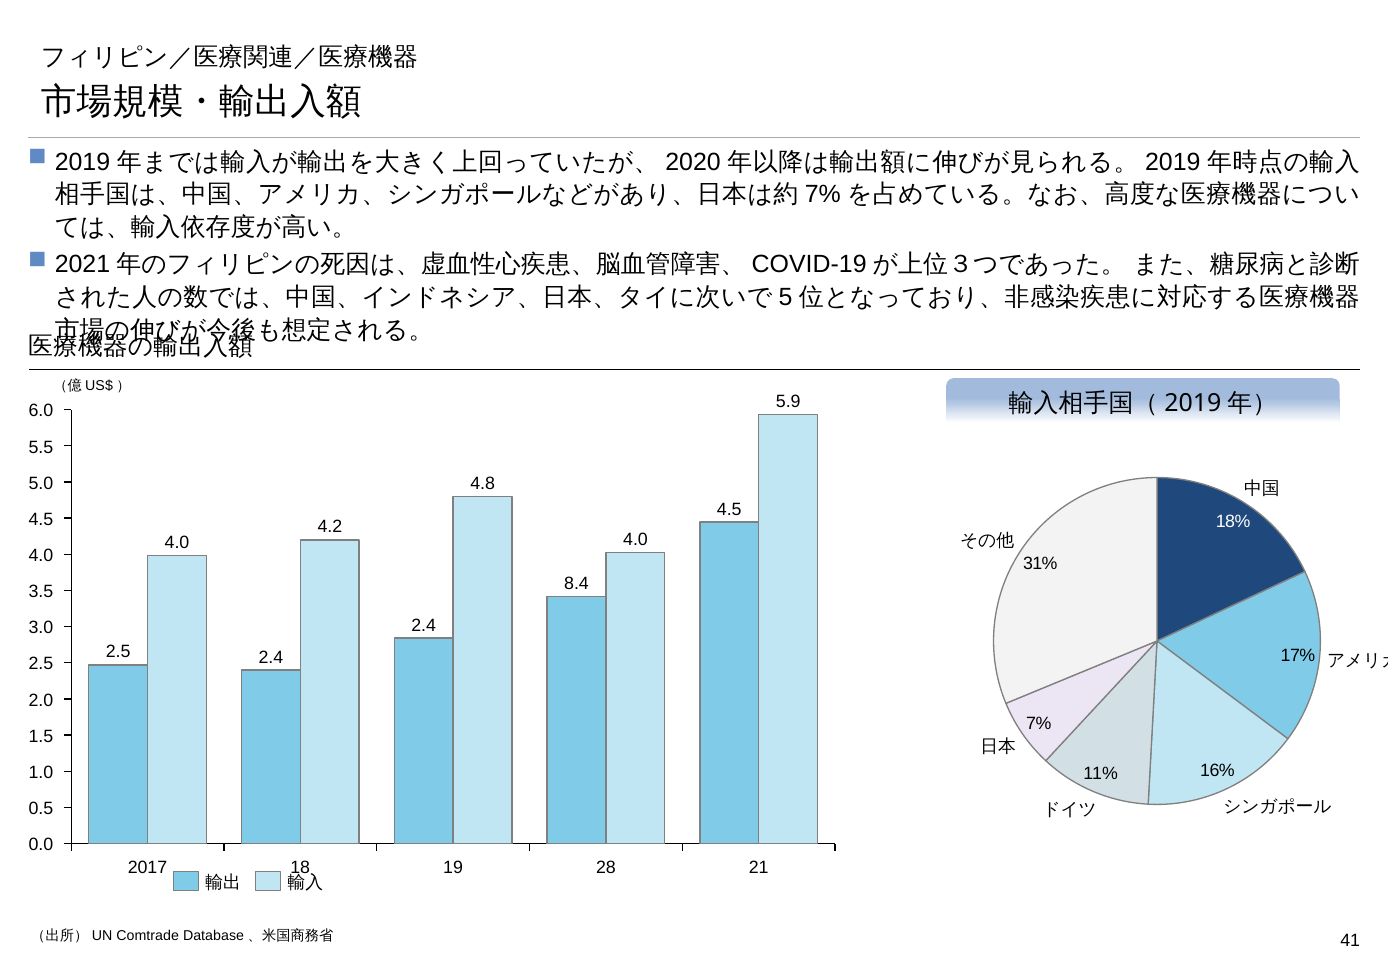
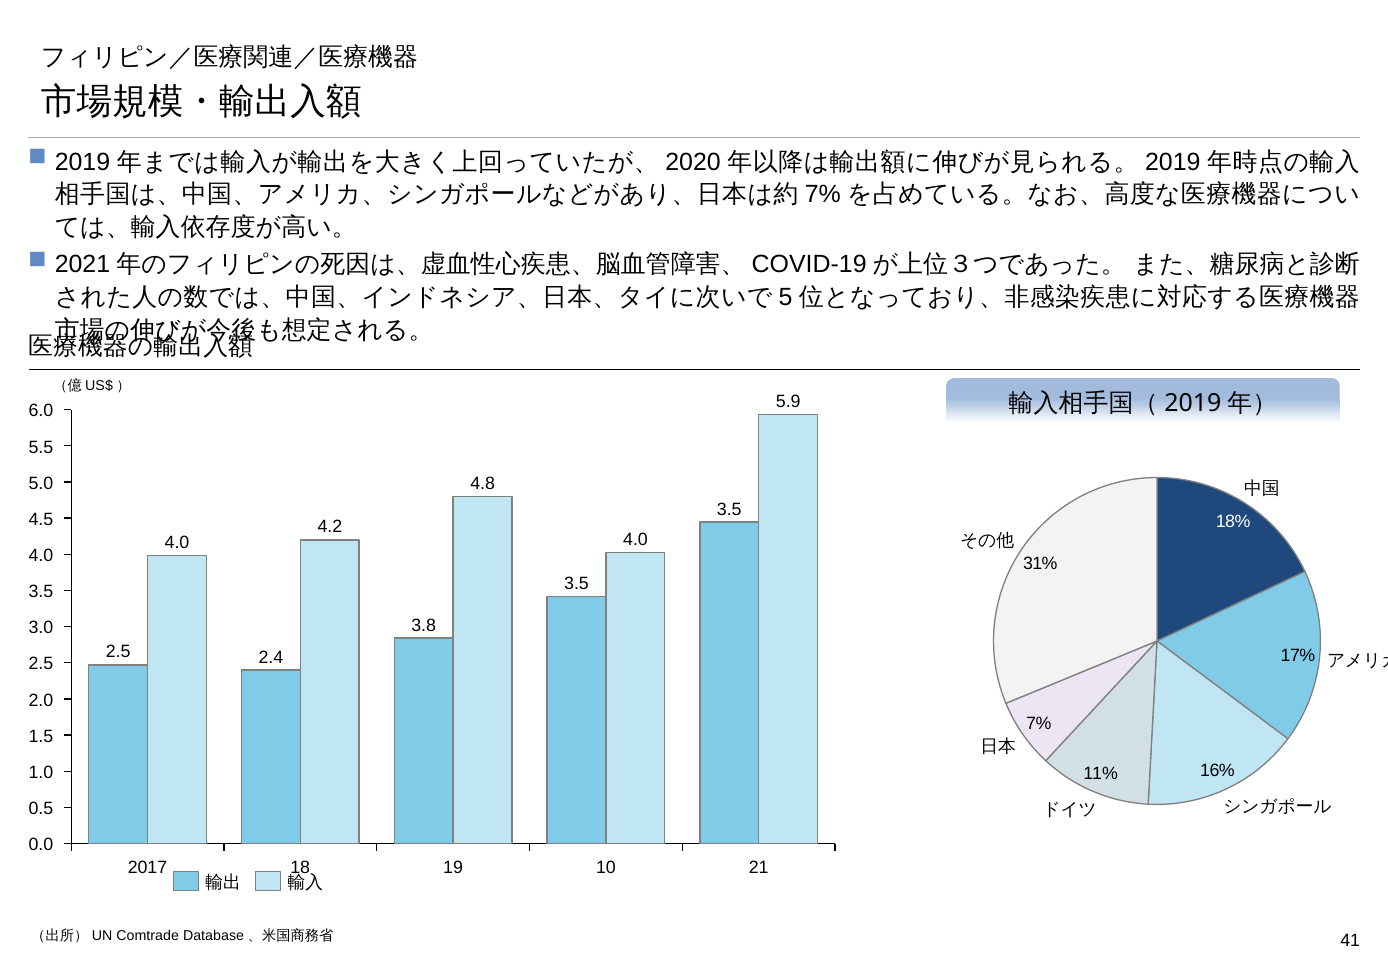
4.5: 4.5 -> 3.5 (729, 509)
8.4: 8.4 -> 3.5 (577, 584)
2.4: 2.4 -> 3.8 (424, 625)
28: 28 -> 10 (606, 868)
